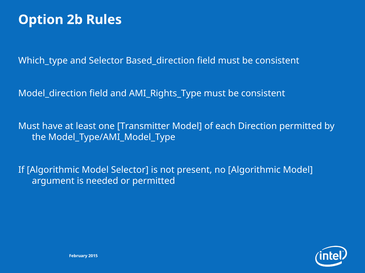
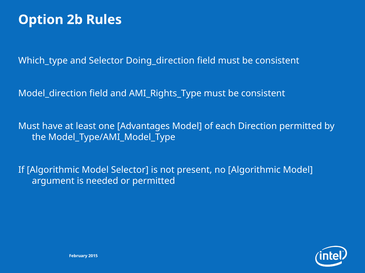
Based_direction: Based_direction -> Doing_direction (160, 61)
Transmitter: Transmitter -> Advantages (143, 127)
